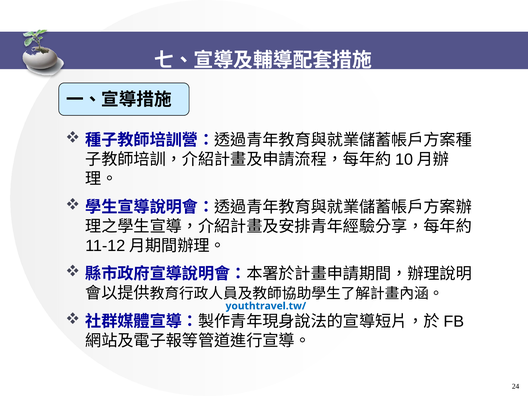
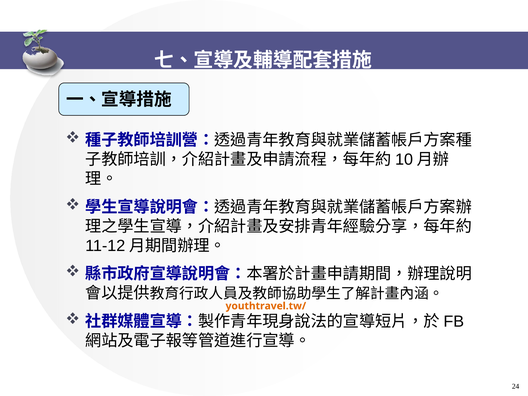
youthtravel.tw/ colour: blue -> orange (266, 306)
